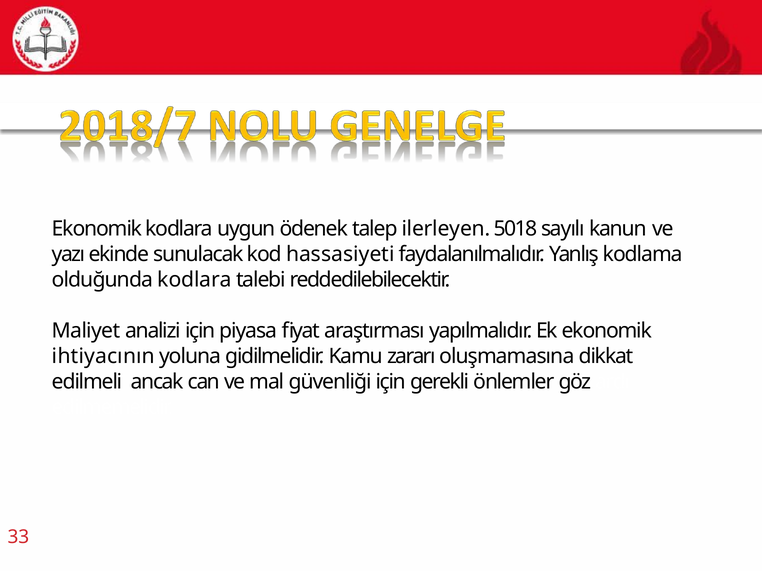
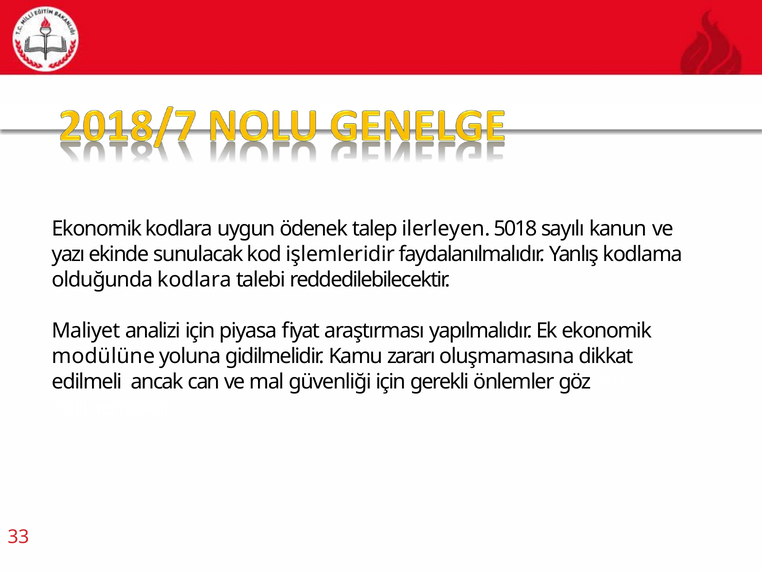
hassasiyeti: hassasiyeti -> işlemleridir (340, 254)
ihtiyacının: ihtiyacının -> modülüne (104, 357)
